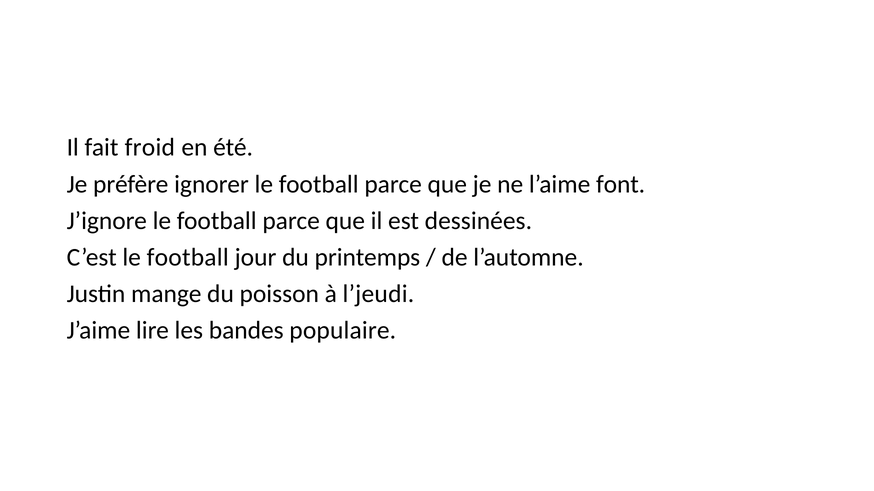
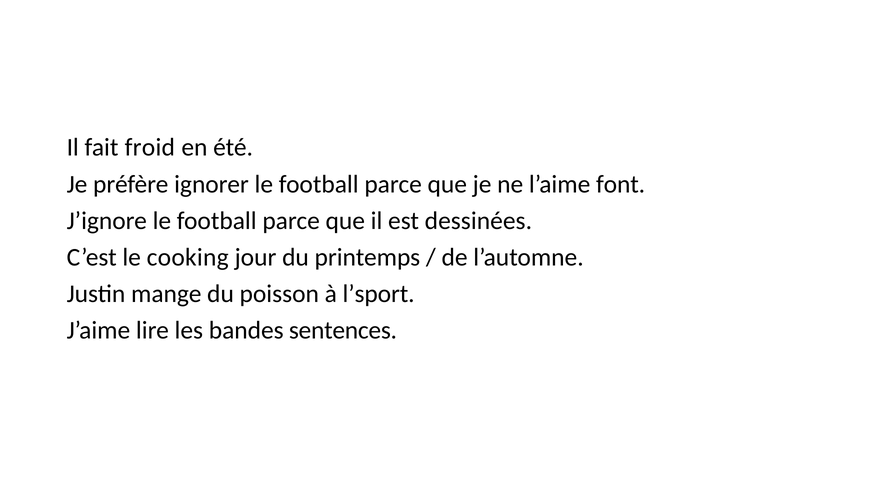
C’est le football: football -> cooking (188, 258)
l’jeudi: l’jeudi -> l’sport (379, 294)
populaire: populaire -> sentences (343, 331)
